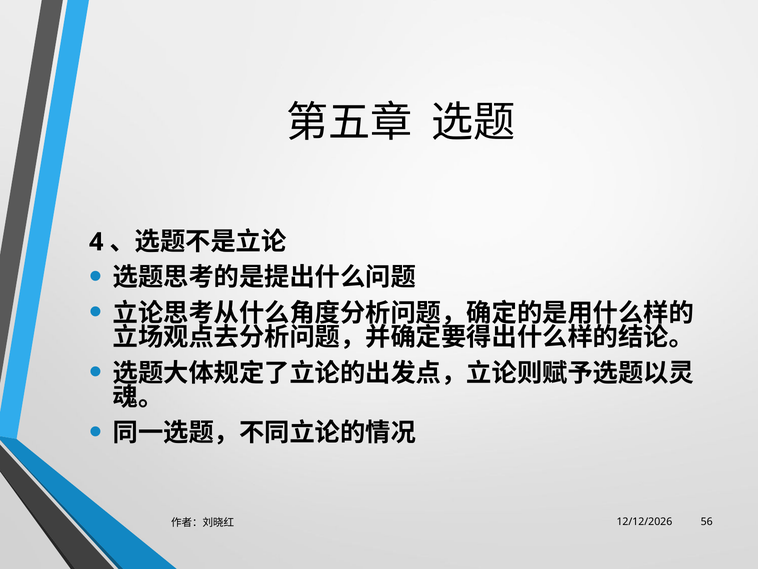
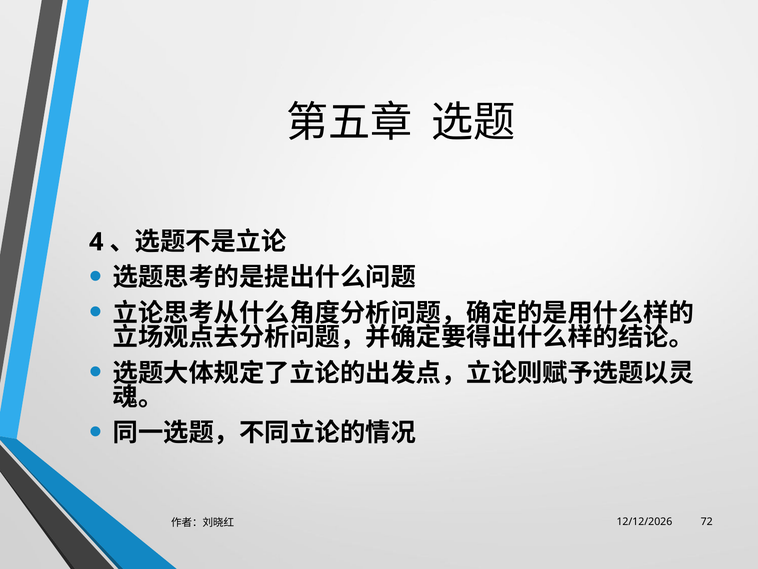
56: 56 -> 72 (707, 521)
